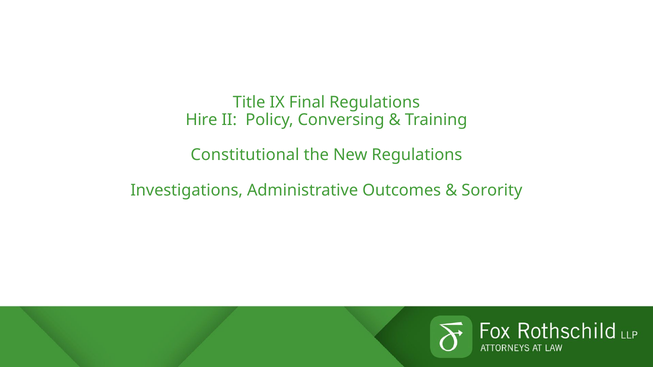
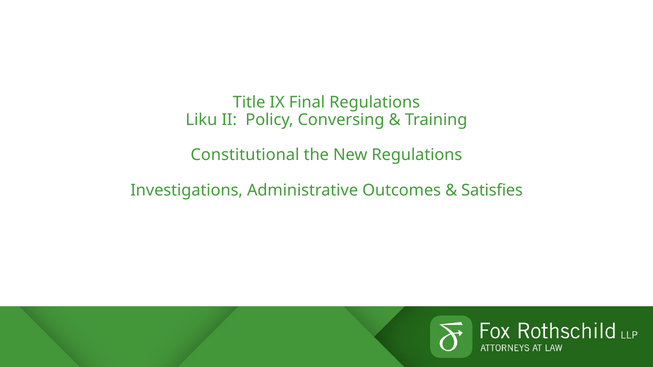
Hire: Hire -> Liku (201, 120)
Sorority: Sorority -> Satisfies (492, 190)
